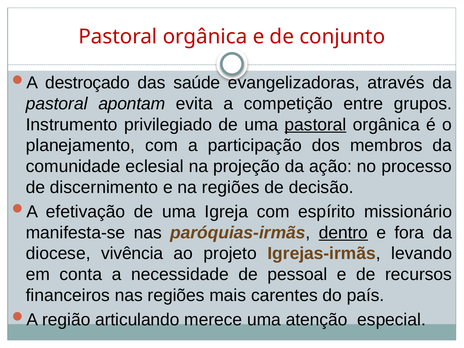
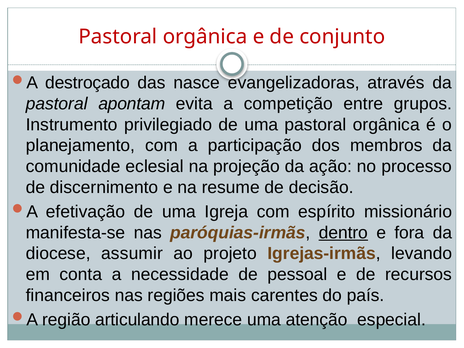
saúde: saúde -> nasce (197, 83)
pastoral underline: present -> none (316, 125)
na regiões: regiões -> resume (231, 187)
vivência: vivência -> assumir (132, 254)
